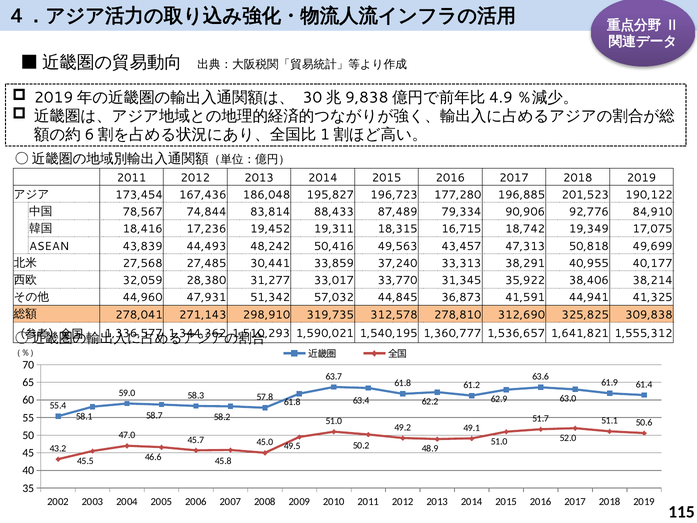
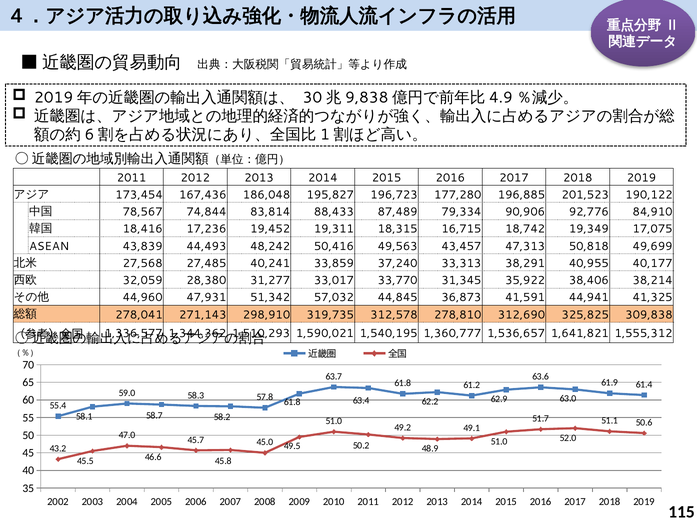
30,441: 30,441 -> 40,241 (270, 263)
